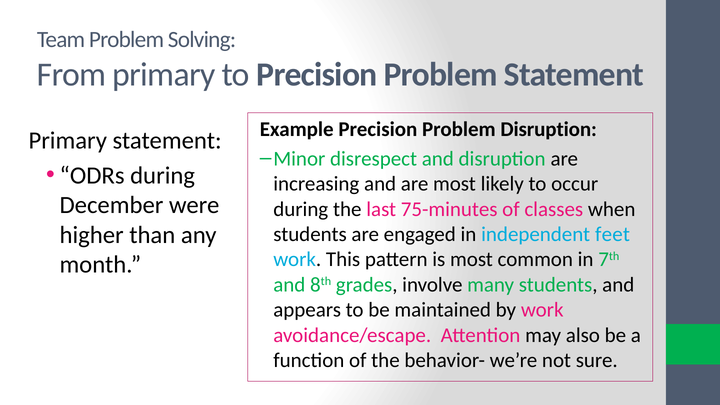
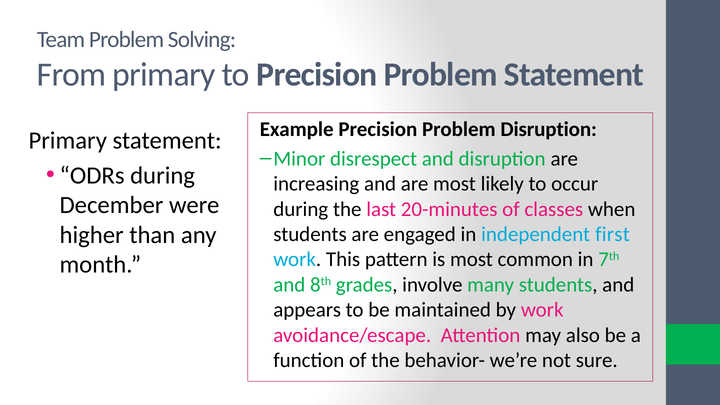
75-minutes: 75-minutes -> 20-minutes (449, 209)
feet: feet -> first (612, 234)
